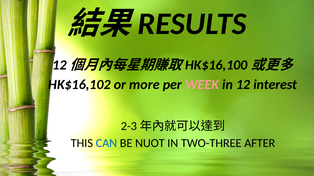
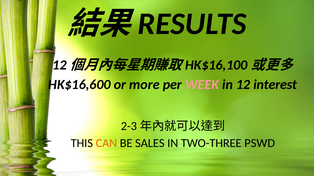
HK$16,102: HK$16,102 -> HK$16,600 (79, 85)
CAN colour: blue -> orange (106, 144)
NUOT: NUOT -> SALES (150, 144)
AFTER: AFTER -> PSWD (260, 144)
